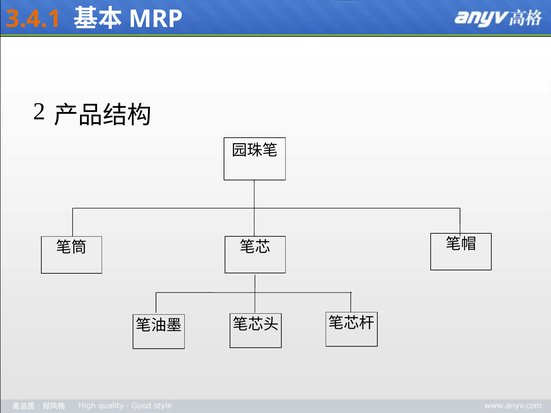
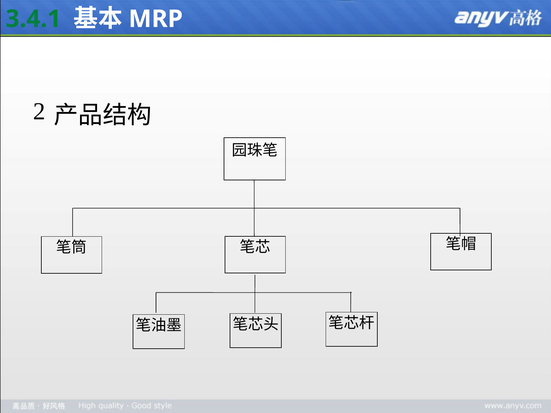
3.4.1 colour: orange -> green (33, 19)
